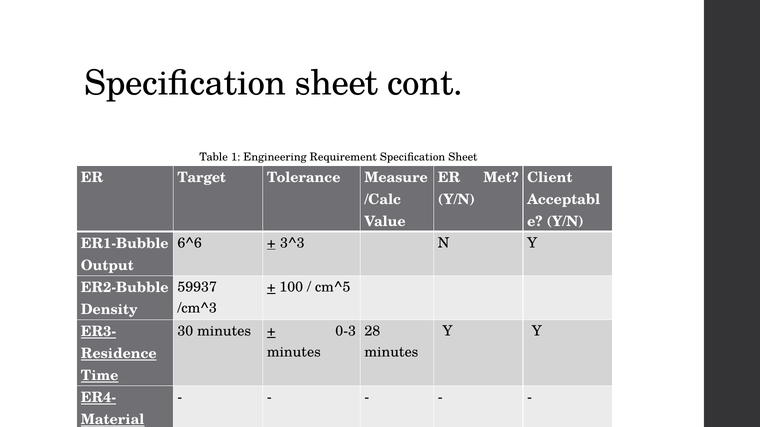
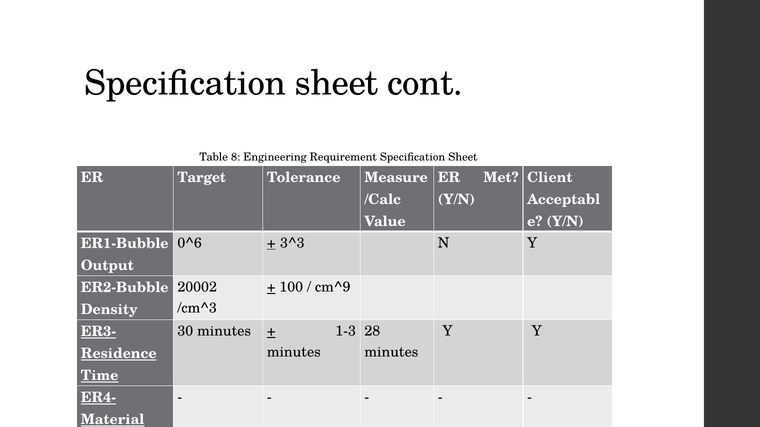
1: 1 -> 8 (236, 157)
6^6: 6^6 -> 0^6 (190, 243)
59937: 59937 -> 20002 (197, 287)
cm^5: cm^5 -> cm^9 (333, 287)
0-3: 0-3 -> 1-3 (346, 332)
